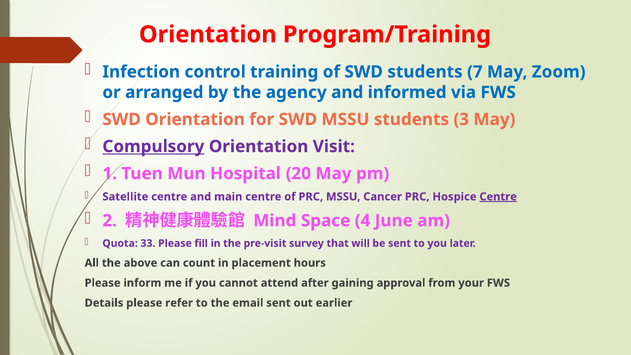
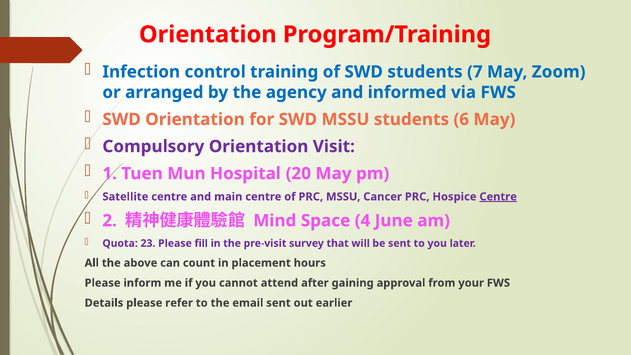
3: 3 -> 6 (461, 119)
Compulsory underline: present -> none (153, 146)
33: 33 -> 23 (148, 243)
